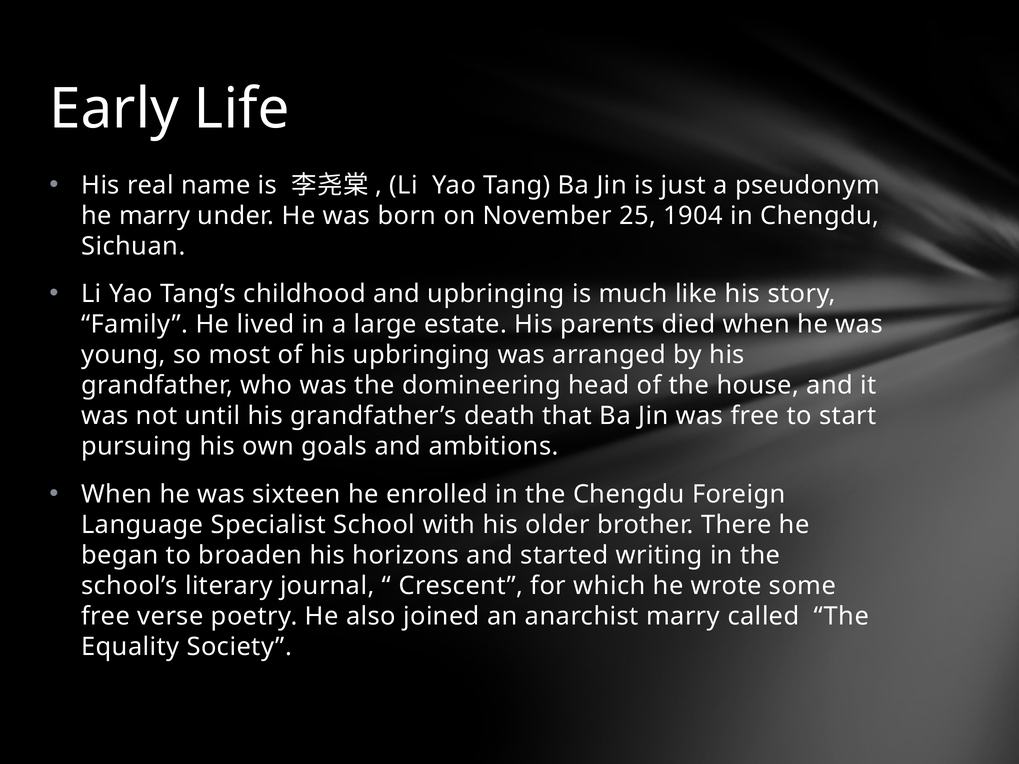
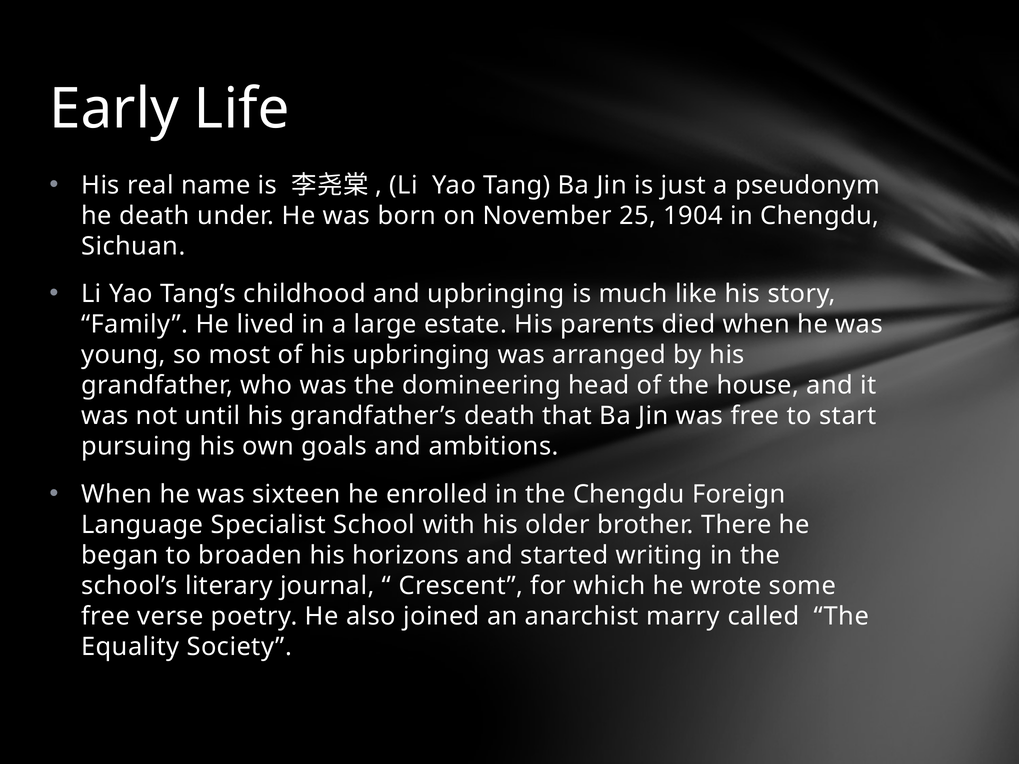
he marry: marry -> death (154, 216)
